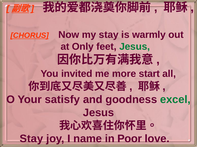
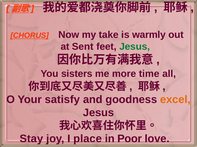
my stay: stay -> take (109, 35)
Only: Only -> Sent (83, 47)
invited: invited -> sisters (77, 74)
start: start -> time (149, 74)
excel colour: green -> orange (175, 100)
name: name -> place (88, 139)
